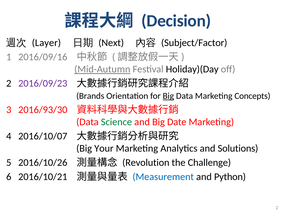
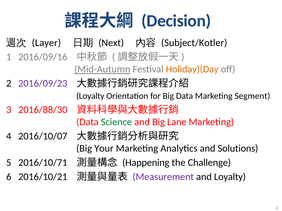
Subject/Factor: Subject/Factor -> Subject/Kotler (194, 43)
Holiday)(Day colour: black -> orange (192, 69)
Brands: Brands -> Loyalty (90, 96)
Big underline: present -> none (168, 96)
Concepts: Concepts -> Segment (252, 96)
2016/93/30: 2016/93/30 -> 2016/88/30 (43, 110)
Date: Date -> Lane (177, 122)
2016/10/26: 2016/10/26 -> 2016/10/71 (43, 163)
Revolution: Revolution -> Happening (146, 163)
Measurement colour: blue -> purple (163, 177)
and Python: Python -> Loyalty (230, 177)
